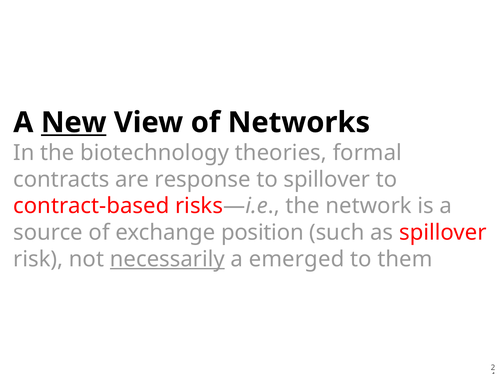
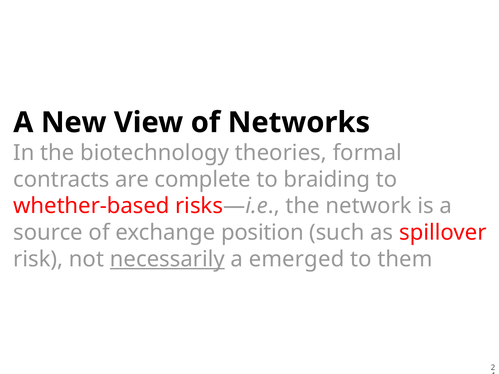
New underline: present -> none (74, 123)
response: response -> complete (203, 180)
to spillover: spillover -> braiding (327, 180)
contract-based: contract-based -> whether-based (91, 206)
